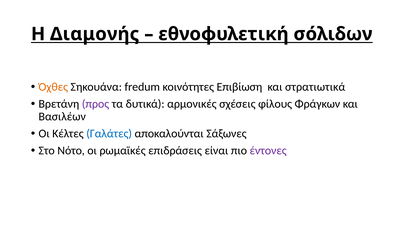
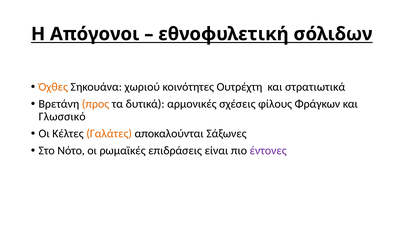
Διαμονής: Διαμονής -> Απόγονοι (95, 34)
fredum: fredum -> χωριού (142, 87)
Επιβίωση: Επιβίωση -> Ουτρέχτη (239, 87)
προς colour: purple -> orange (96, 104)
Βασιλέων: Βασιλέων -> Γλωσσικό (62, 117)
Γαλάτες colour: blue -> orange (109, 134)
